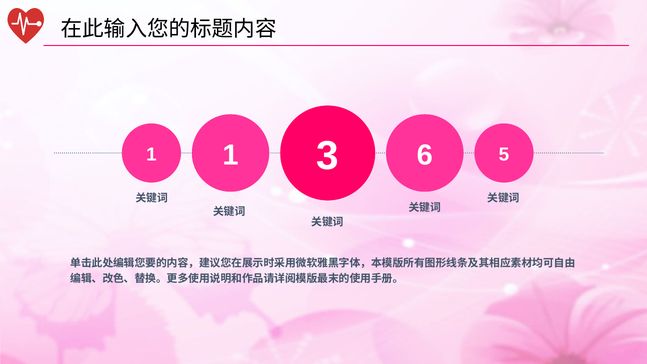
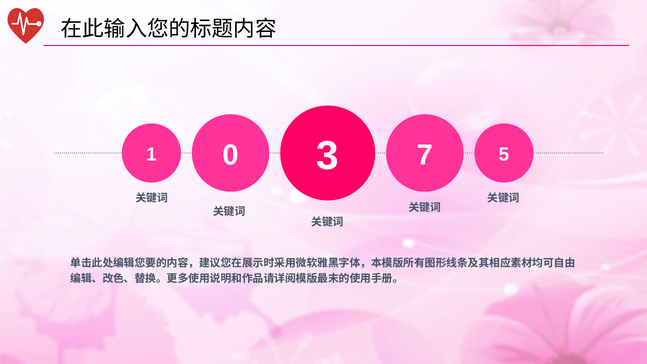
1 1: 1 -> 0 (231, 155)
6: 6 -> 7 (425, 155)
